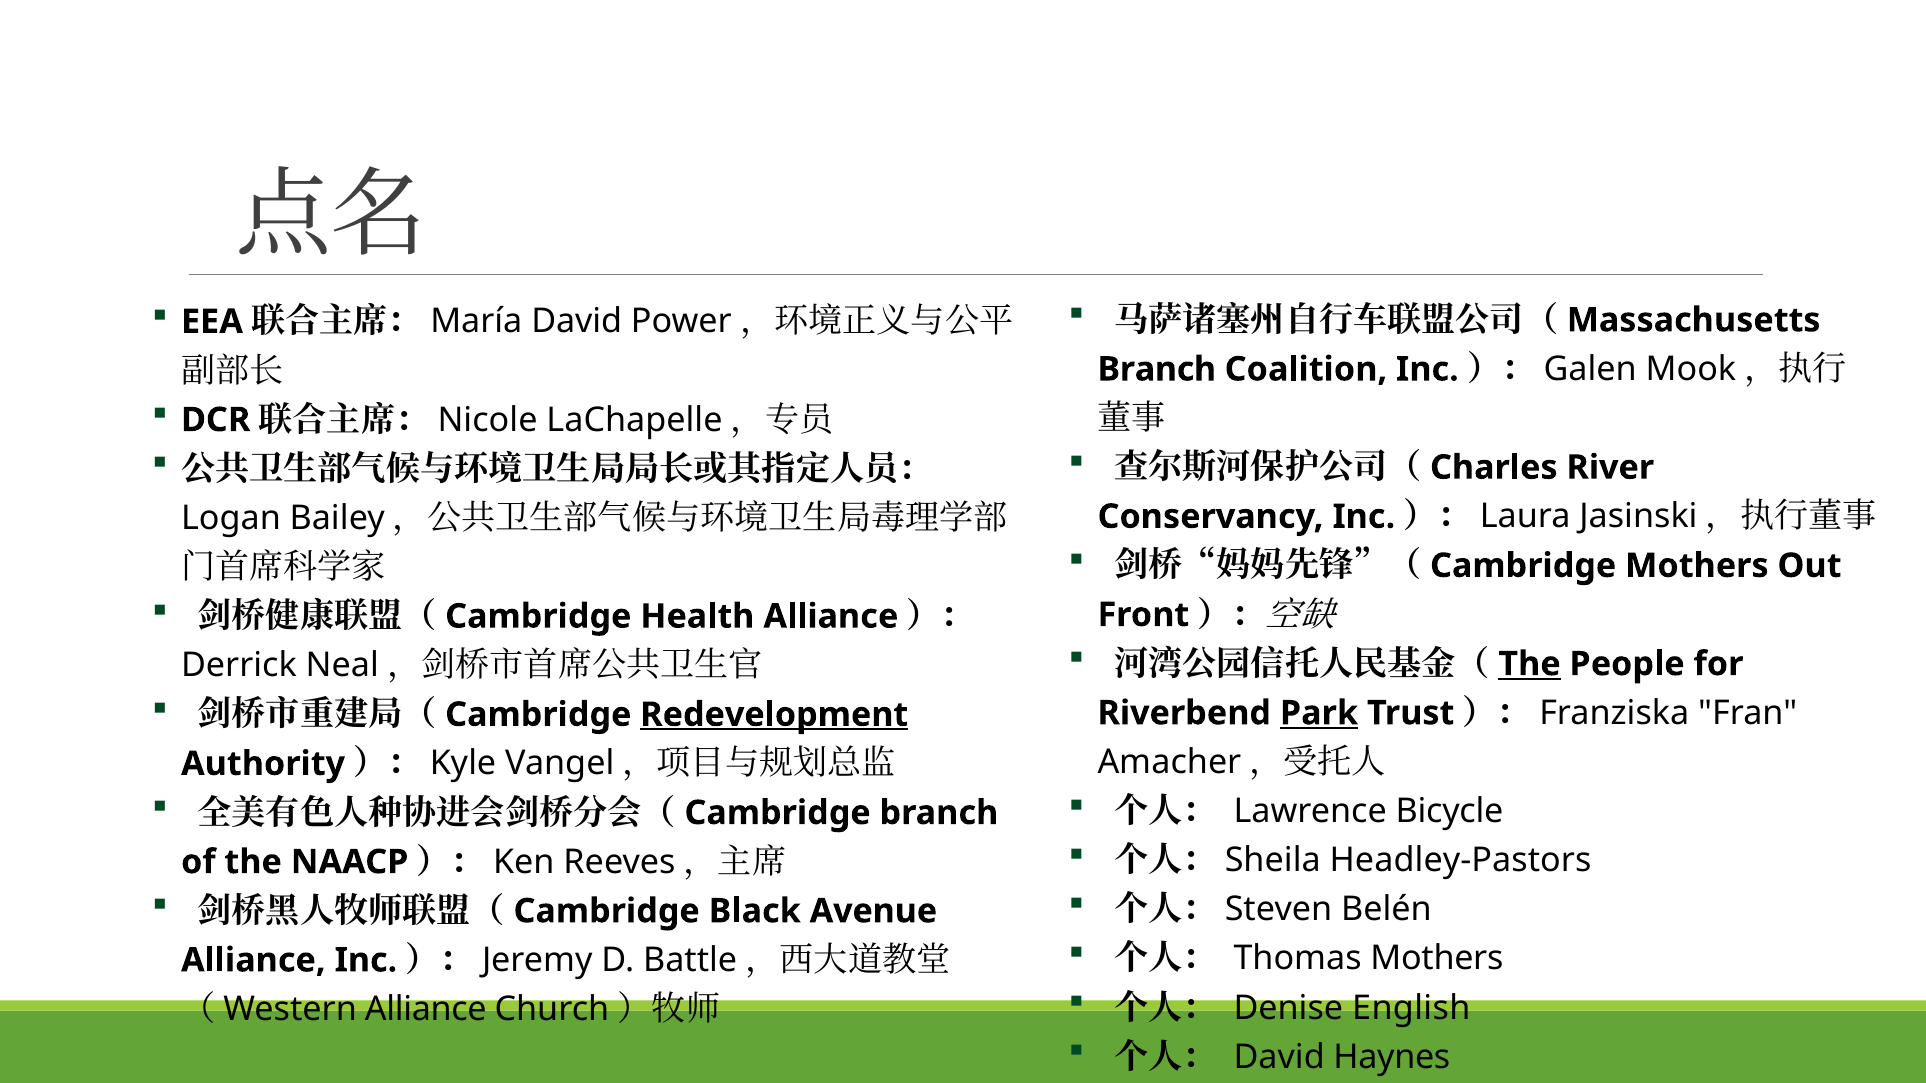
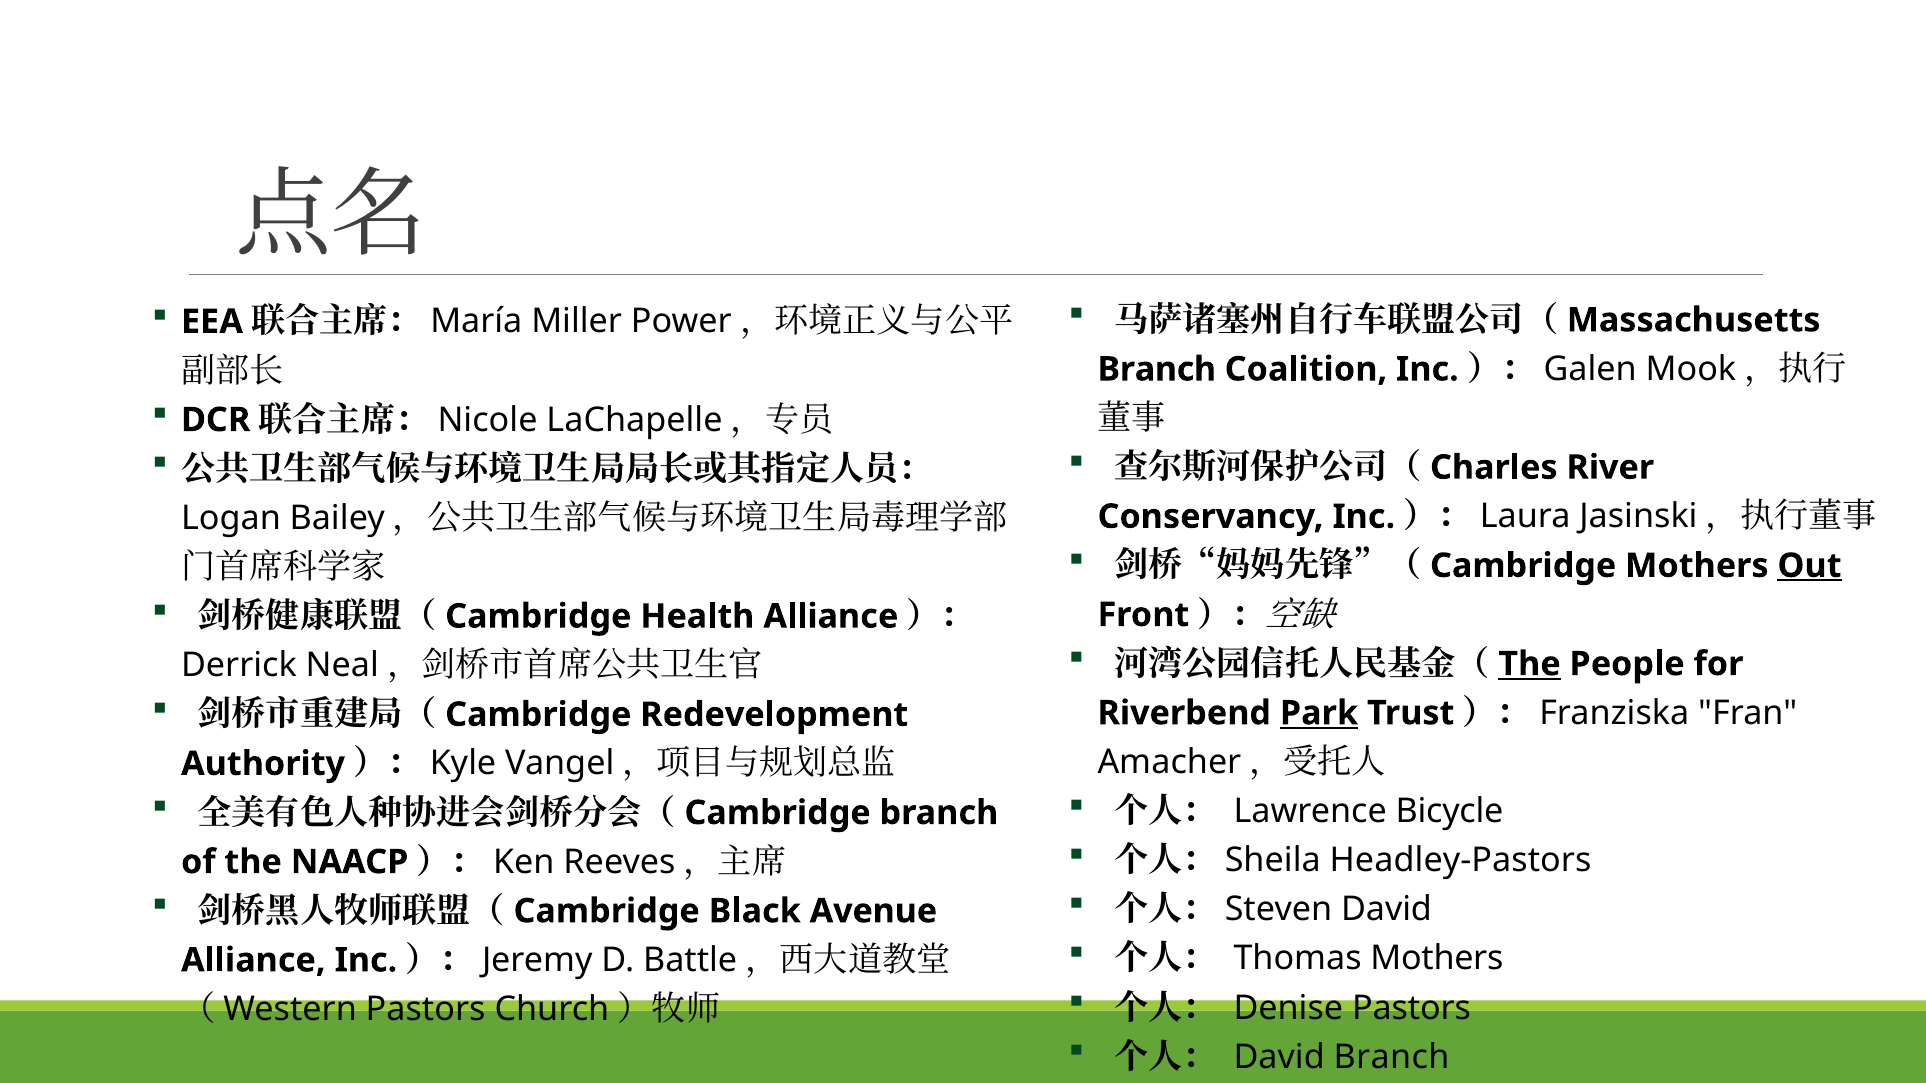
David: David -> Miller (577, 322)
Out underline: none -> present (1810, 566)
Redevelopment underline: present -> none (774, 715)
Belén: Belén -> David (1387, 910)
Denise English: English -> Pastors (1412, 1008)
Alliance: Alliance -> Pastors (426, 1010)
David Haynes: Haynes -> Branch (1392, 1057)
